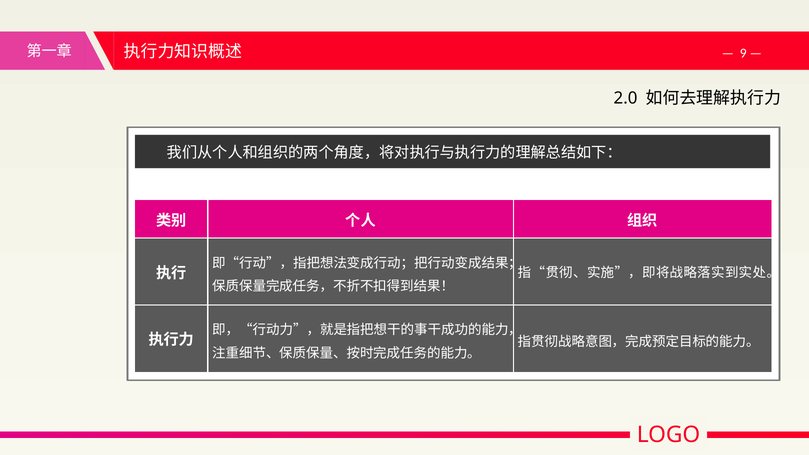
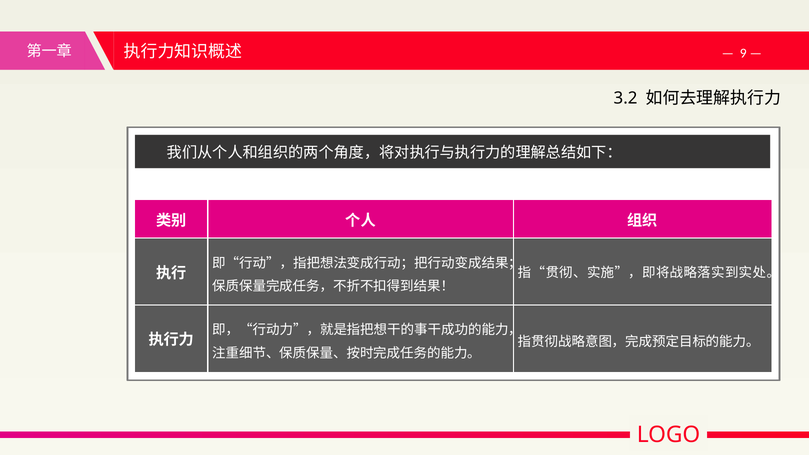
2.0: 2.0 -> 3.2 (626, 98)
